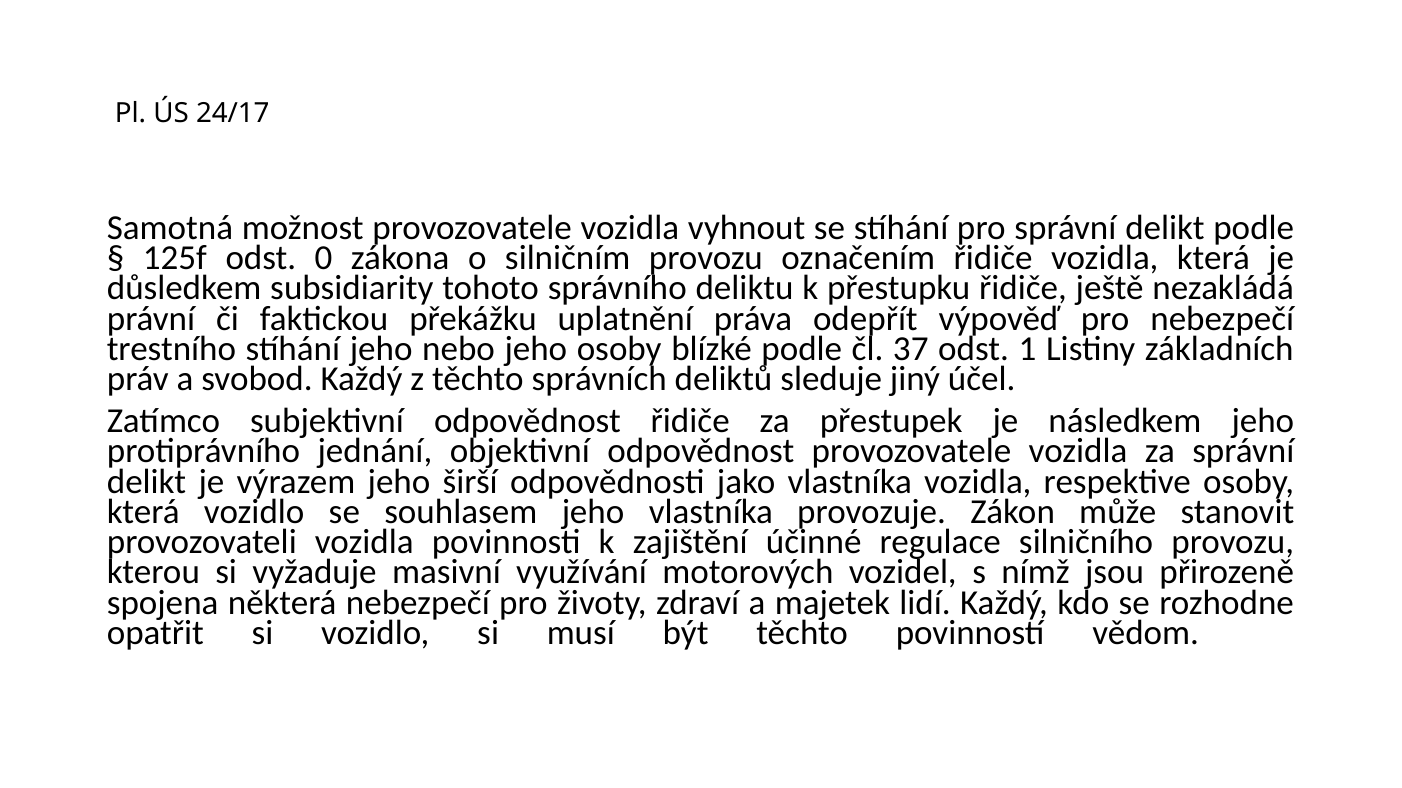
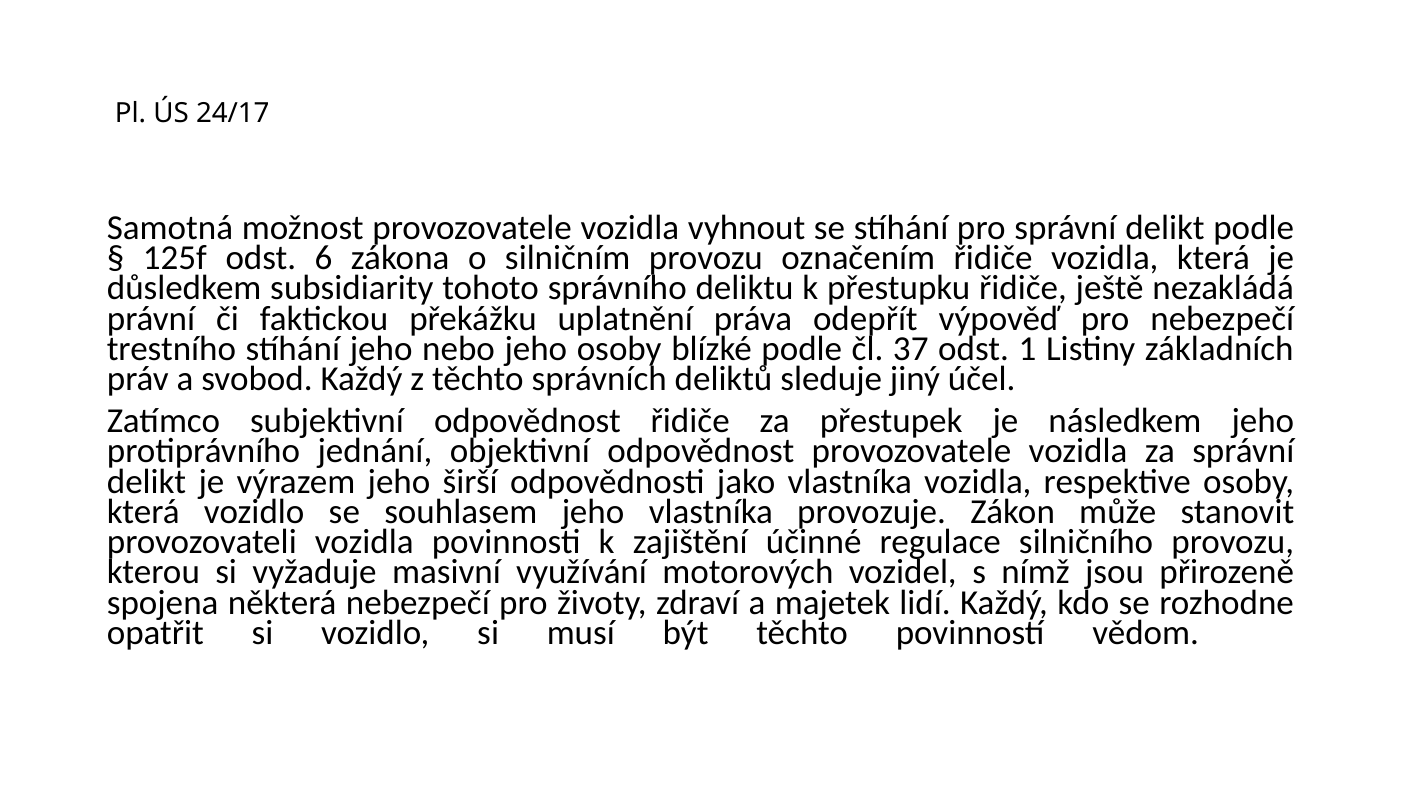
0: 0 -> 6 (324, 258)
